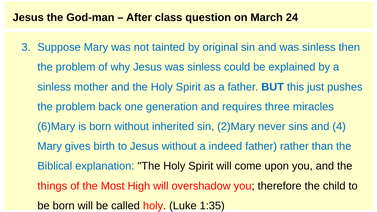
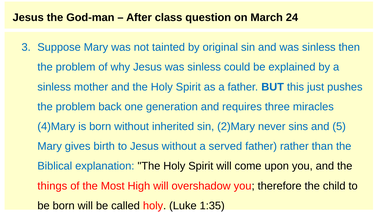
6)Mary: 6)Mary -> 4)Mary (56, 127)
4: 4 -> 5 (339, 127)
indeed: indeed -> served (225, 146)
